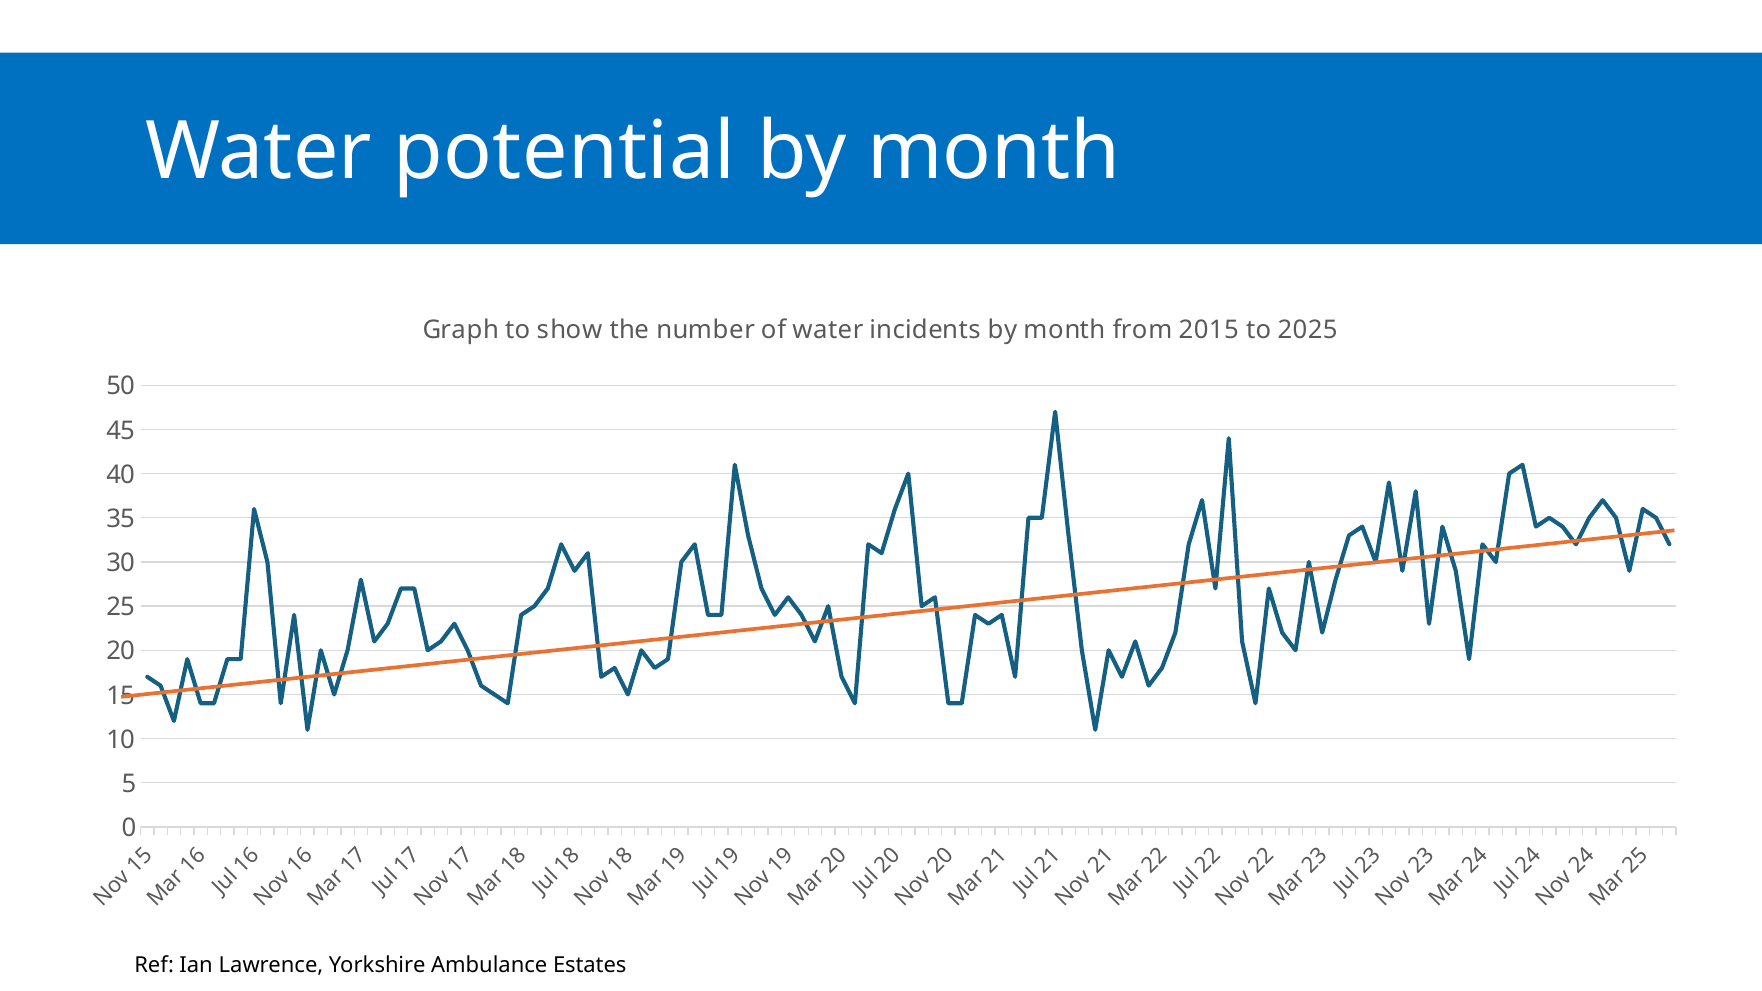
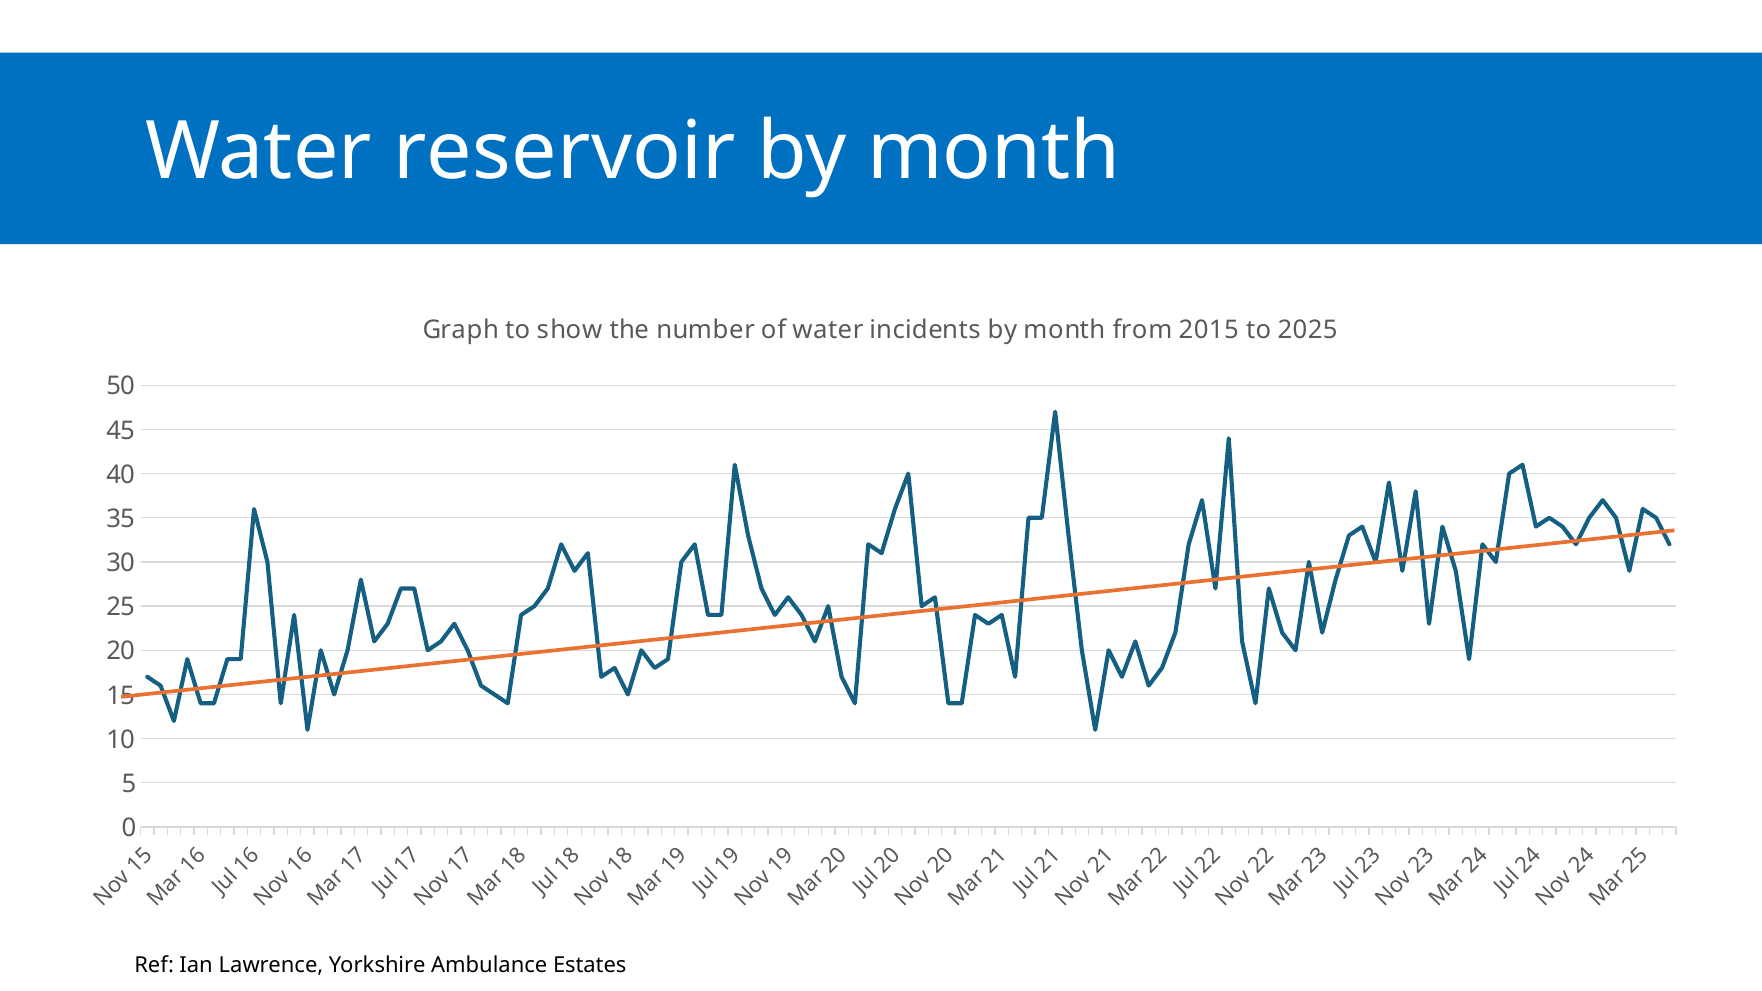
potential: potential -> reservoir (565, 152)
